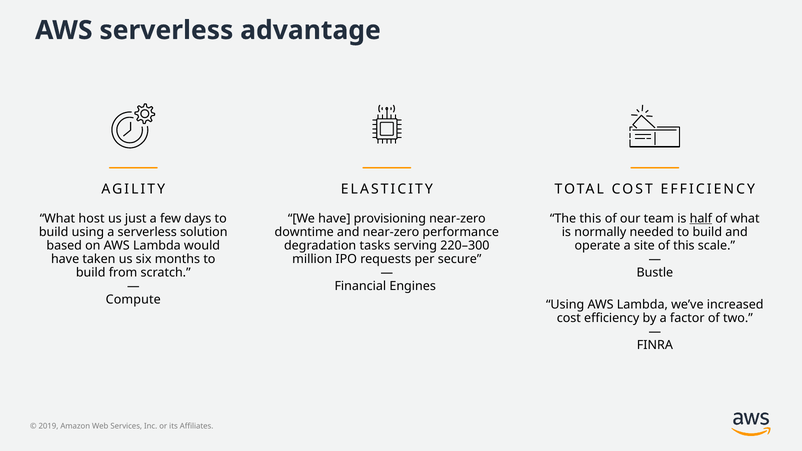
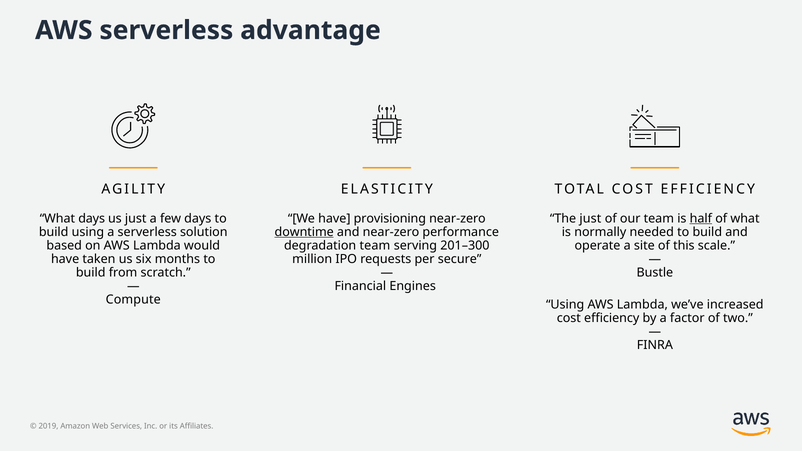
What host: host -> days (92, 218)
The this: this -> just (590, 219)
downtime underline: none -> present (304, 232)
degradation tasks: tasks -> team (375, 246)
220–300: 220–300 -> 201–300 (465, 246)
